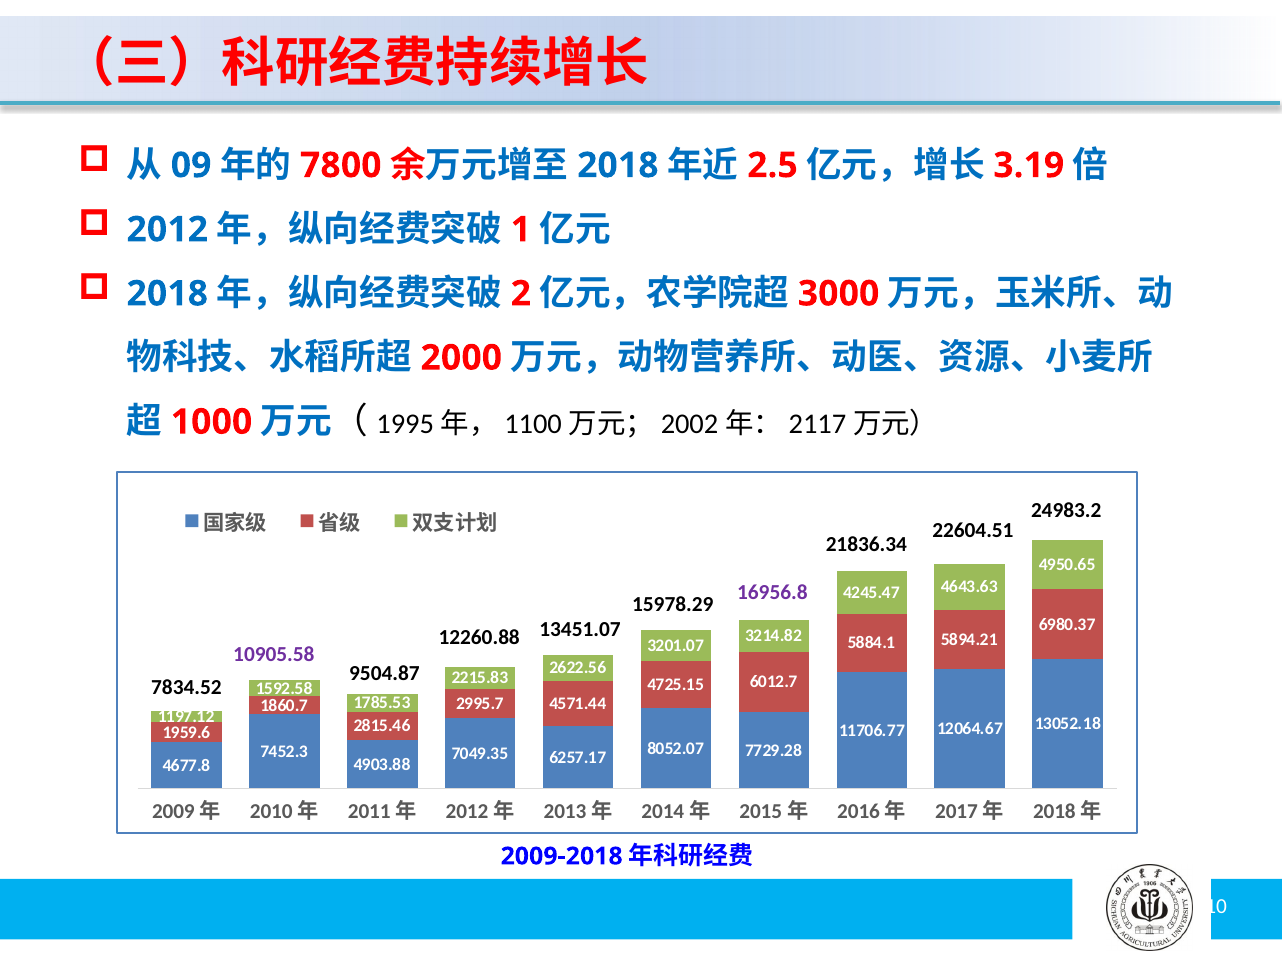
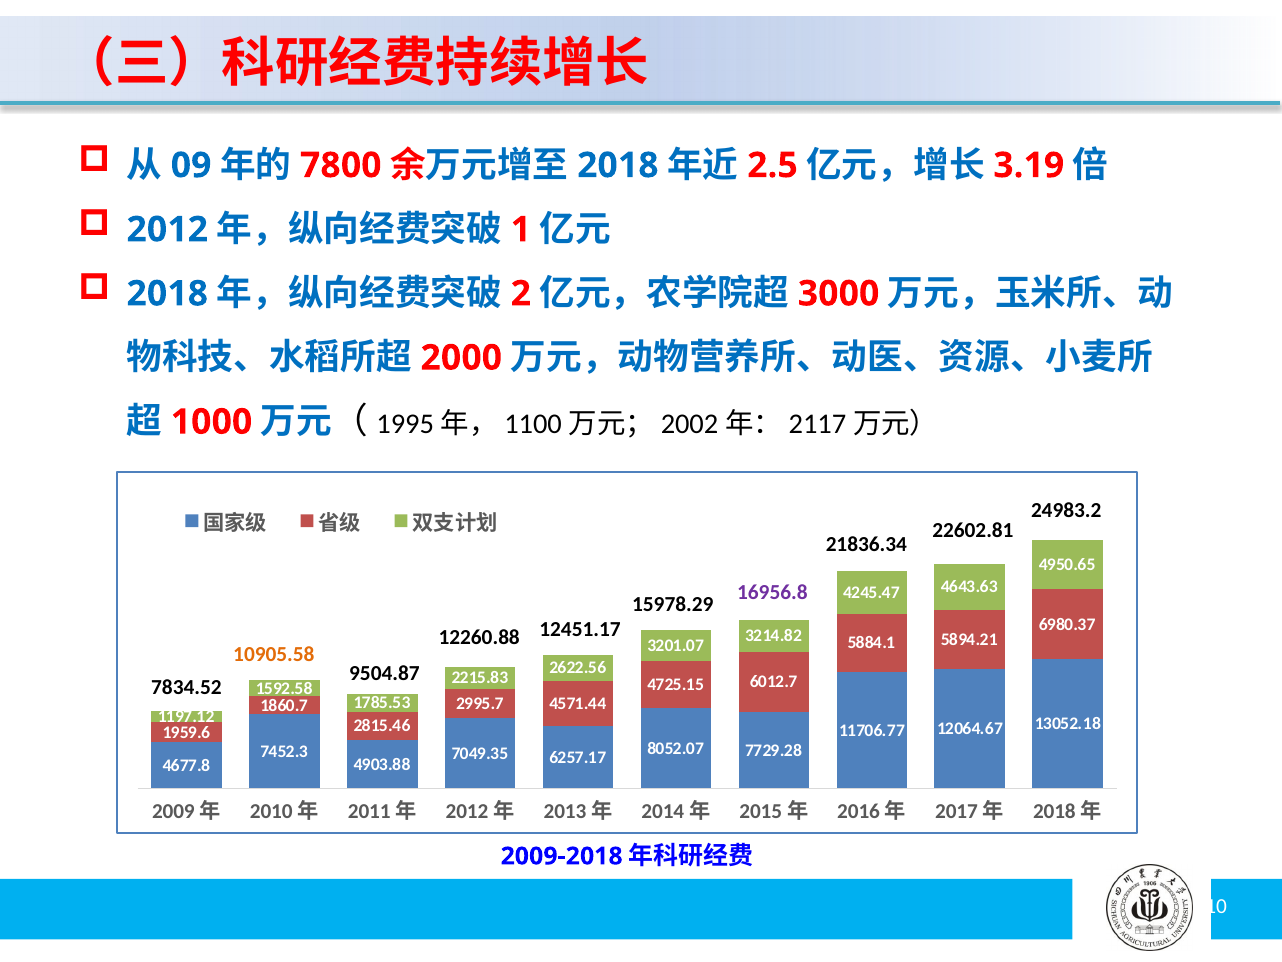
22604.51: 22604.51 -> 22602.81 (973, 530)
13451.07: 13451.07 -> 12451.17 (580, 629)
10905.58 colour: purple -> orange (274, 654)
